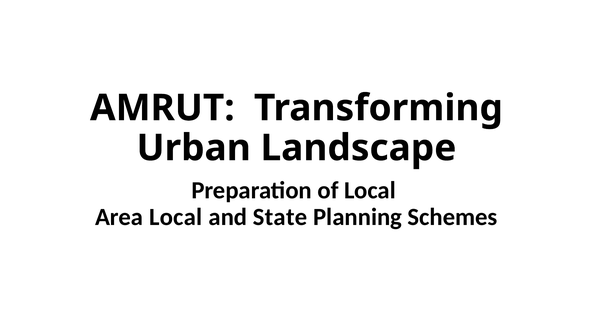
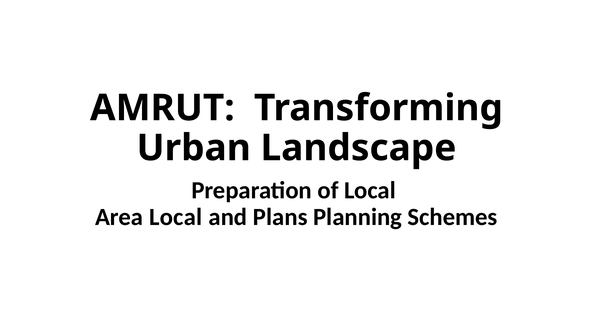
State: State -> Plans (280, 217)
